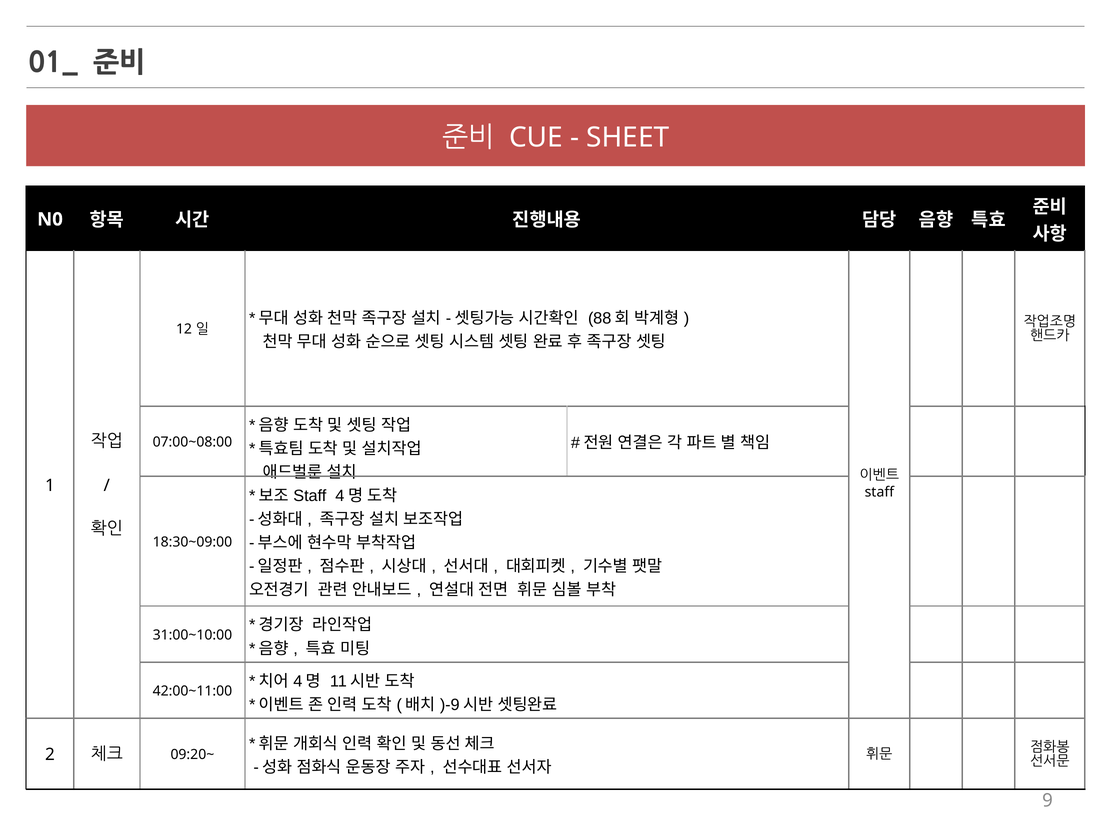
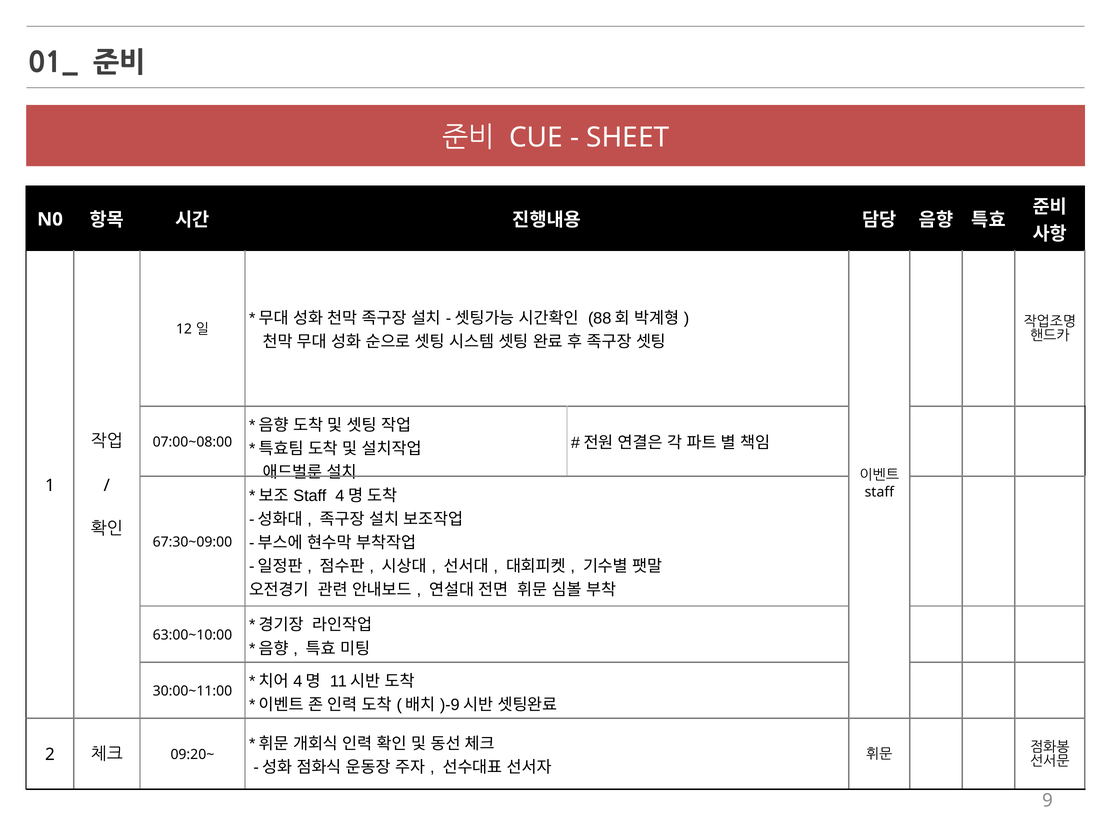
18:30~09:00: 18:30~09:00 -> 67:30~09:00 (192, 542)
31:00~10:00: 31:00~10:00 -> 63:00~10:00 (192, 635)
42:00~11:00: 42:00~11:00 -> 30:00~11:00 (192, 691)
